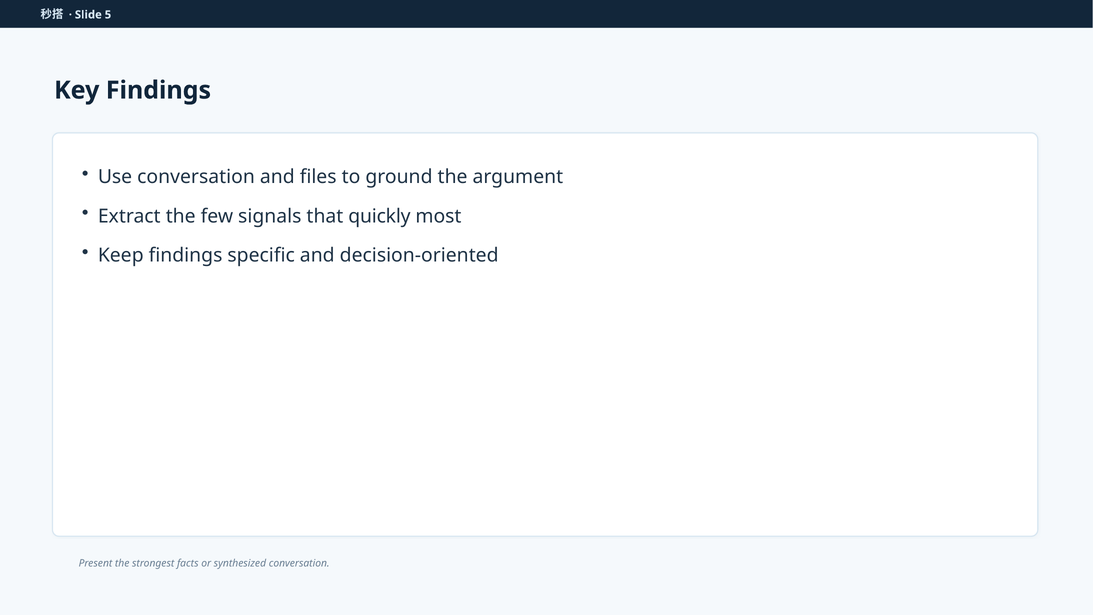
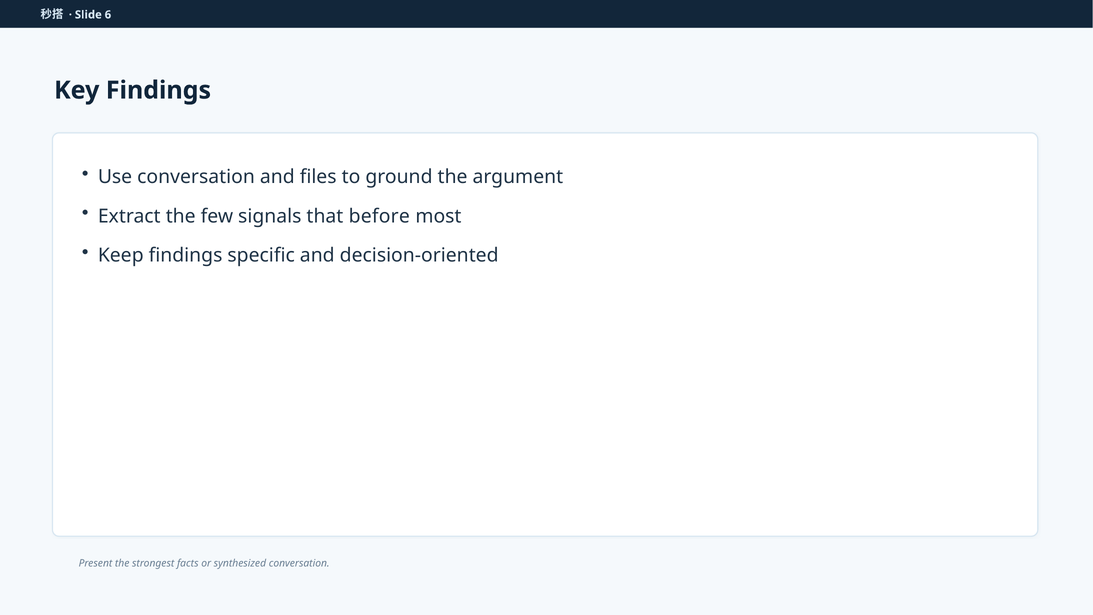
5: 5 -> 6 (108, 15)
quickly: quickly -> before (379, 216)
